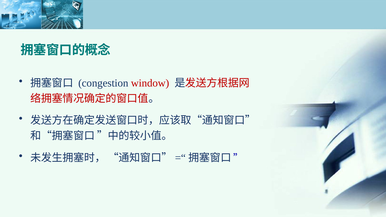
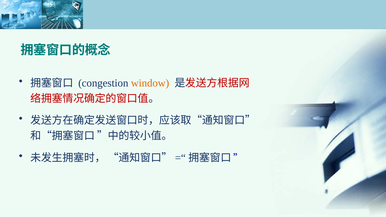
window colour: red -> orange (150, 83)
